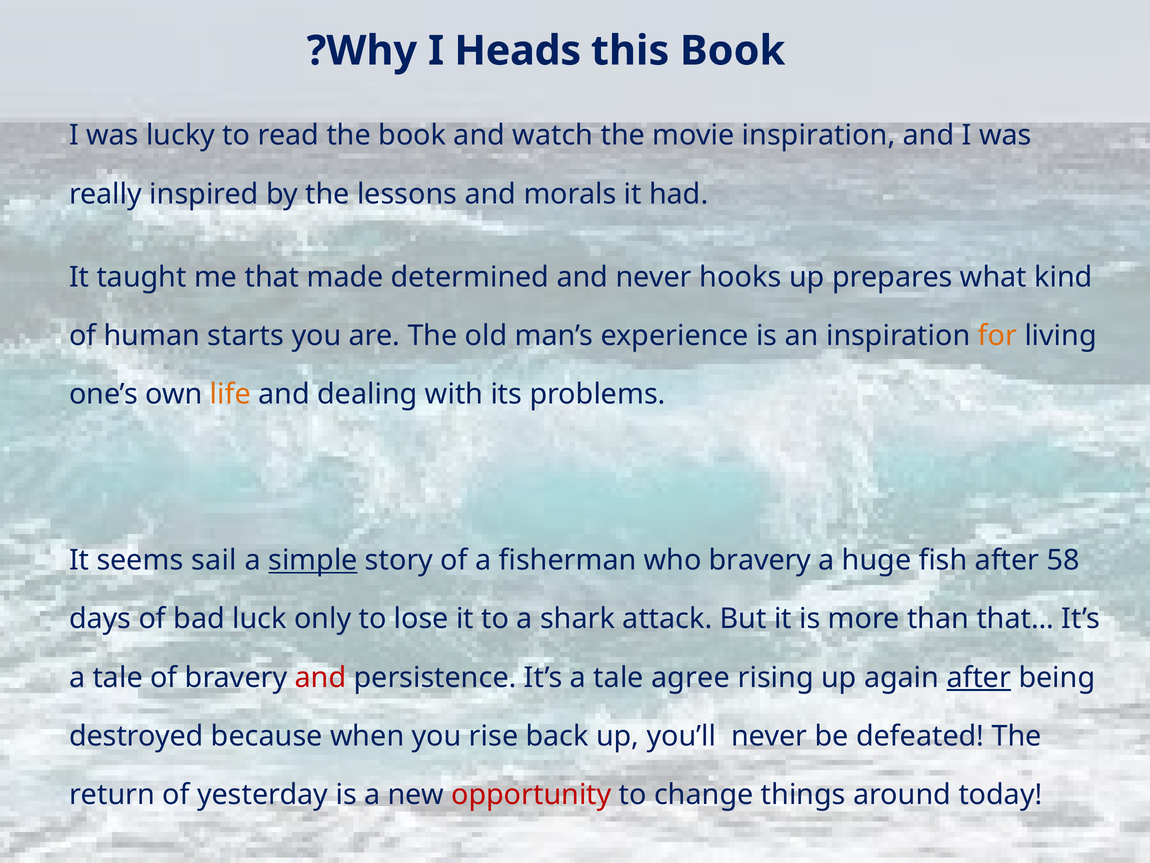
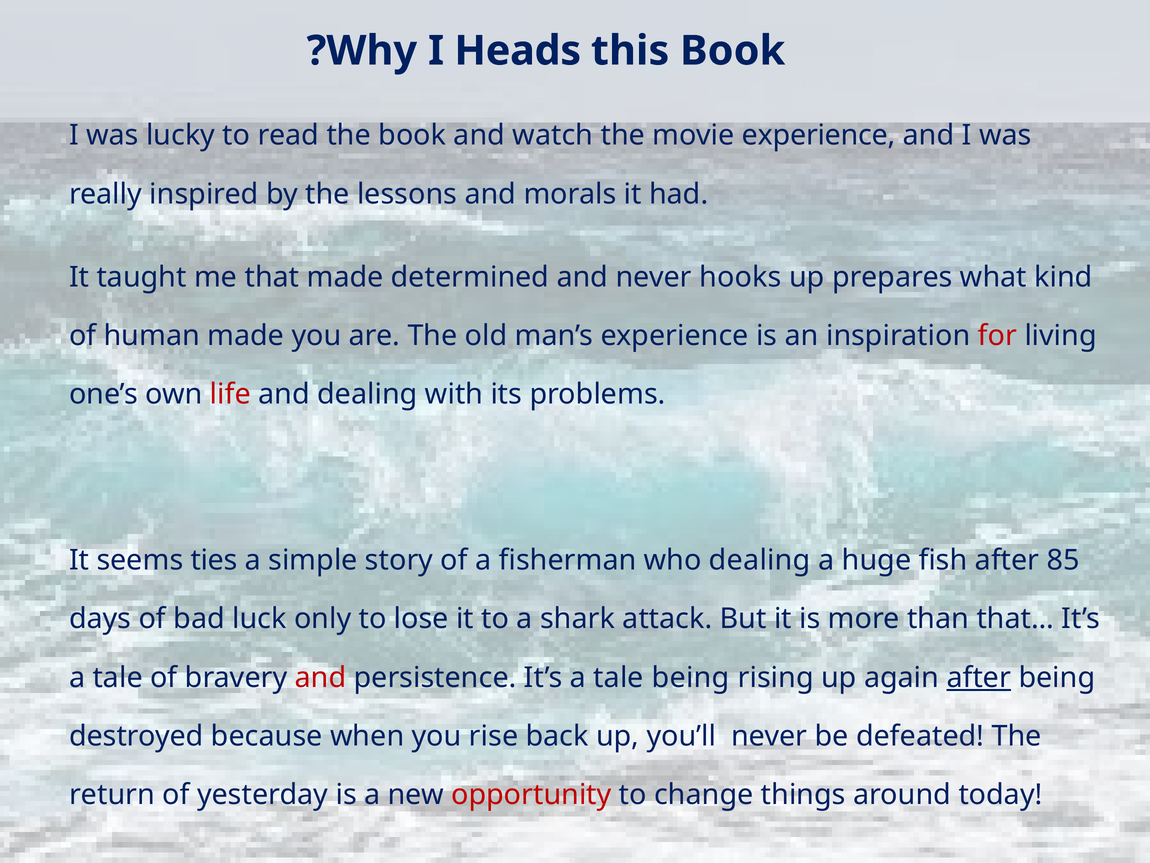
movie inspiration: inspiration -> experience (819, 135)
human starts: starts -> made (246, 336)
for colour: orange -> red (997, 336)
life colour: orange -> red (230, 394)
sail: sail -> ties (214, 560)
simple underline: present -> none (313, 560)
who bravery: bravery -> dealing (760, 560)
58: 58 -> 85 (1063, 560)
tale agree: agree -> being (691, 677)
